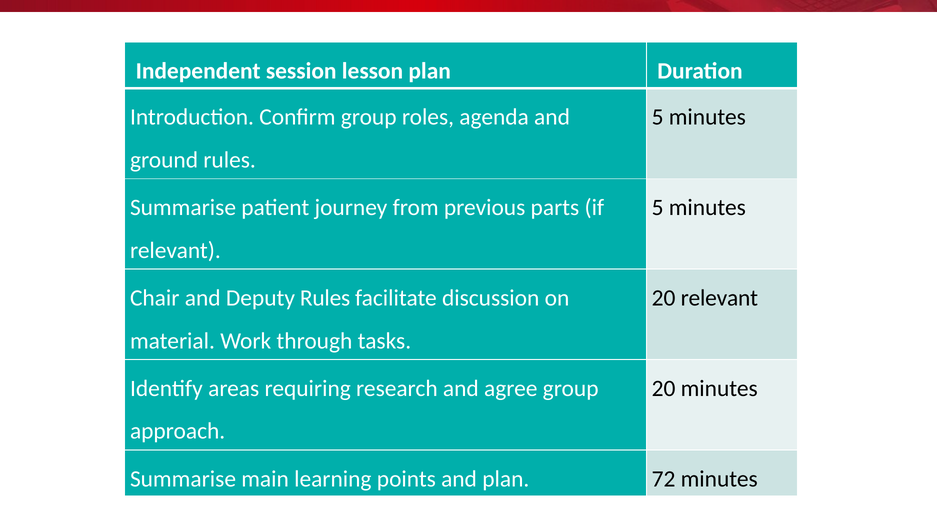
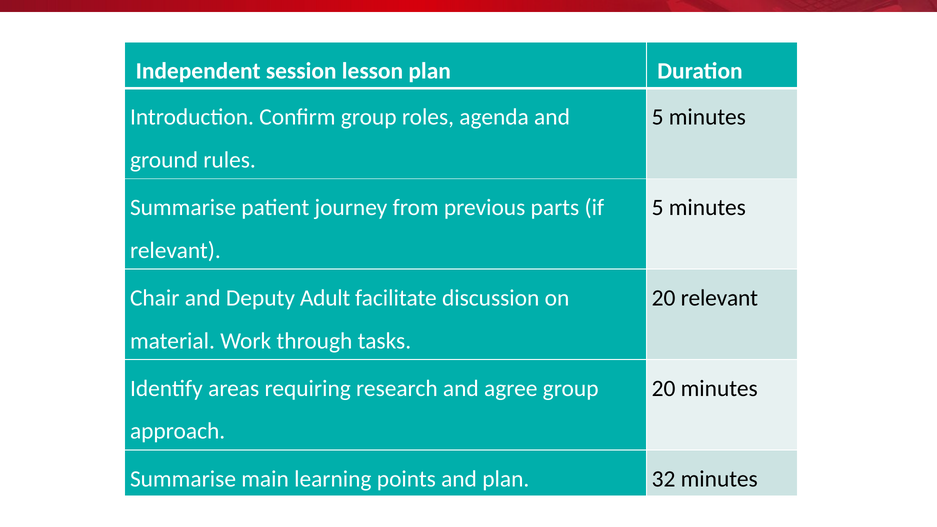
Deputy Rules: Rules -> Adult (325, 298)
72: 72 -> 32 (664, 479)
